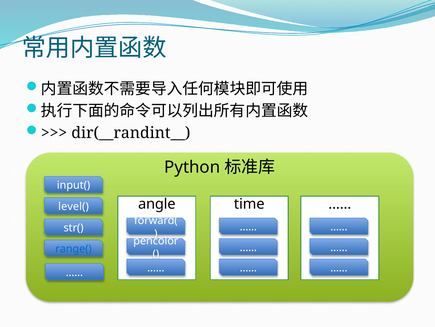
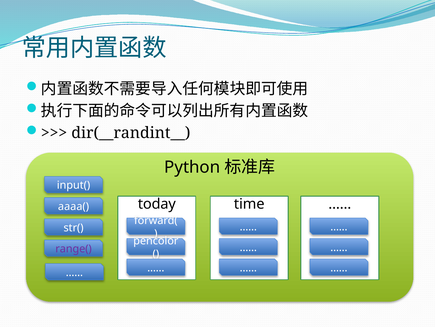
angle: angle -> today (157, 204)
level(: level( -> aaaa( (74, 206)
range( colour: blue -> purple (74, 248)
